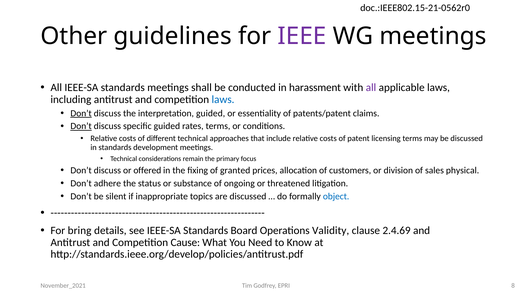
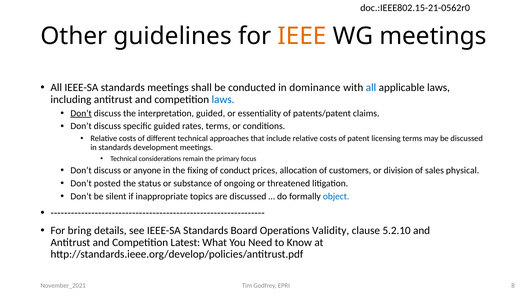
IEEE colour: purple -> orange (302, 36)
harassment: harassment -> dominance (315, 88)
all colour: purple -> blue (371, 88)
Don’t underline: present -> none (81, 126)
offered: offered -> anyone (147, 171)
granted: granted -> conduct (235, 171)
adhere: adhere -> posted (107, 184)
2.4.69: 2.4.69 -> 5.2.10 (397, 231)
Cause: Cause -> Latest (185, 243)
